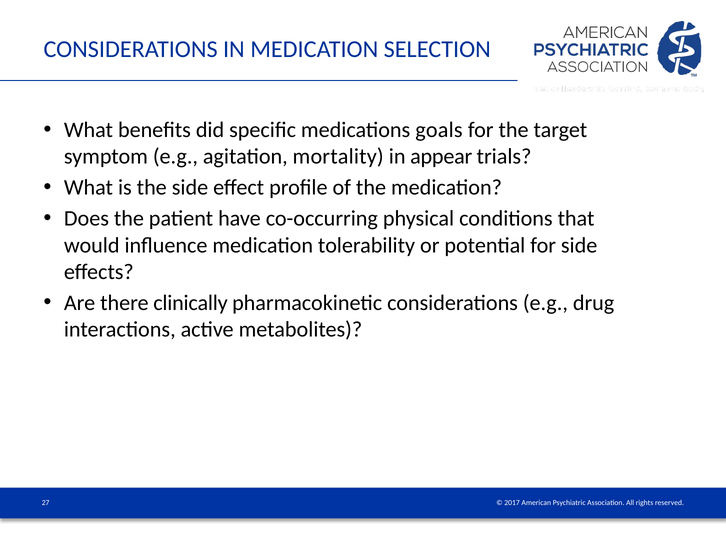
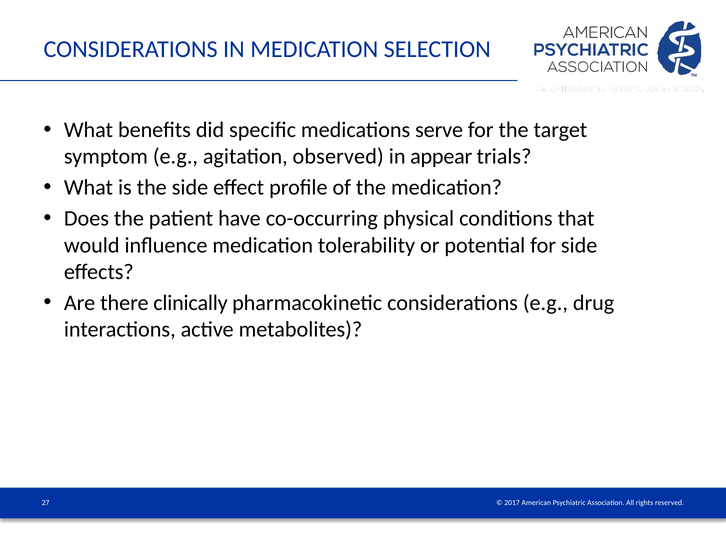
goals: goals -> serve (439, 130)
mortality: mortality -> observed (338, 157)
